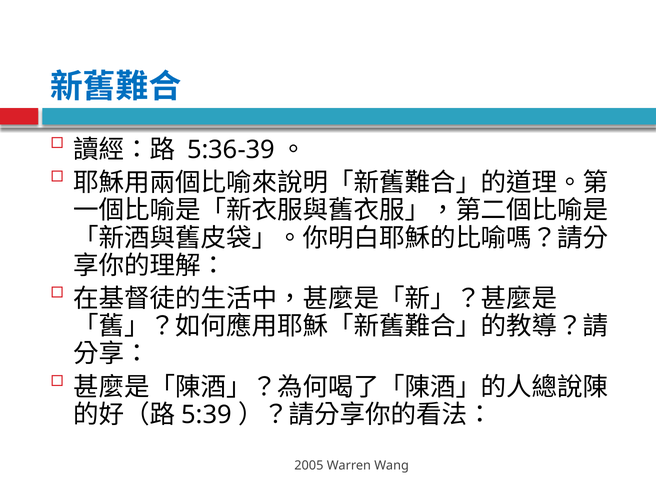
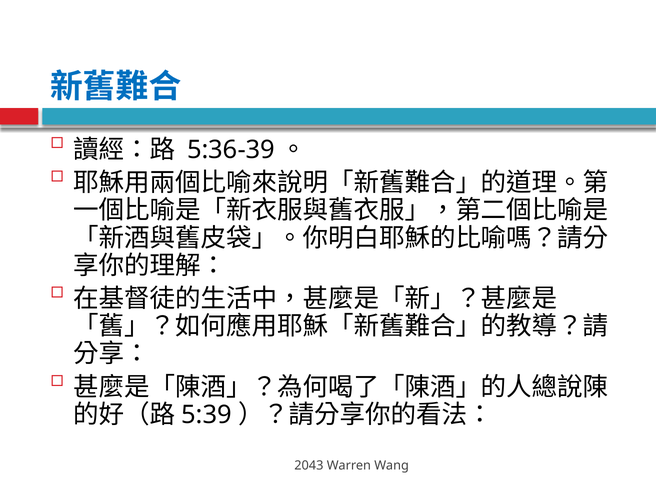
2005: 2005 -> 2043 (309, 465)
